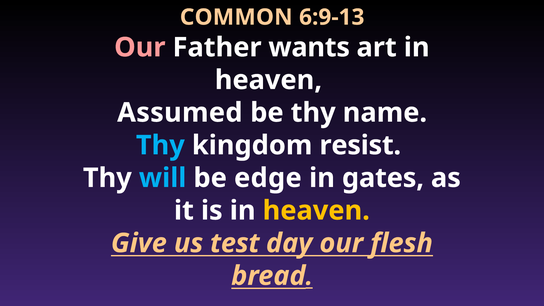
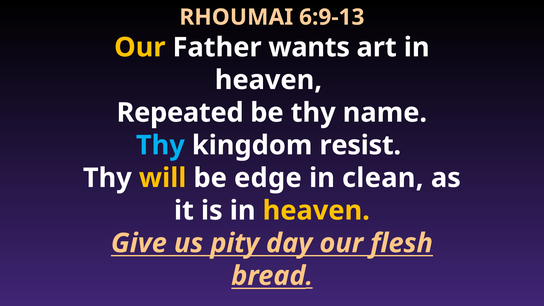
COMMON: COMMON -> RHOUMAI (236, 17)
Our colour: pink -> yellow (140, 47)
Assumed: Assumed -> Repeated (180, 113)
will colour: light blue -> yellow (163, 178)
gates: gates -> clean (383, 178)
test: test -> pity (235, 243)
